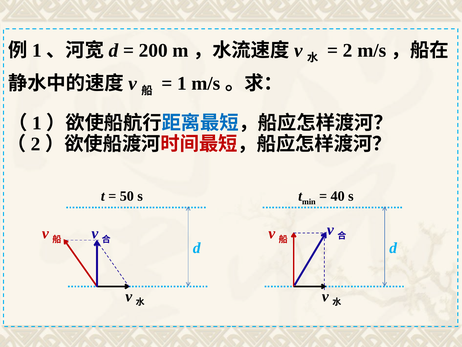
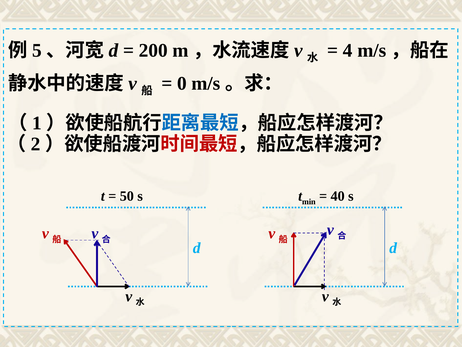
1: 1 -> 5 (37, 50)
2: 2 -> 4 (348, 50)
1: 1 -> 0 (182, 83)
